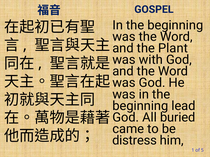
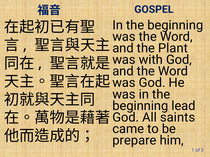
buried: buried -> saints (178, 118)
distress: distress -> prepare (134, 141)
